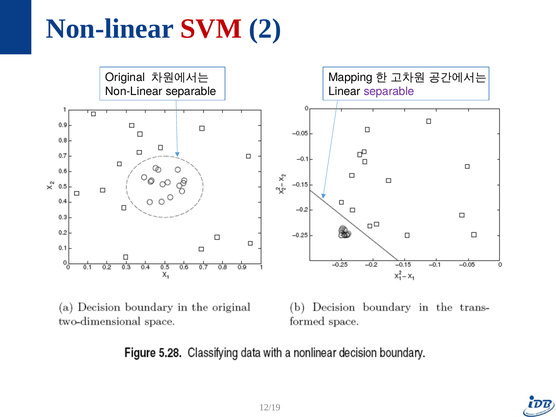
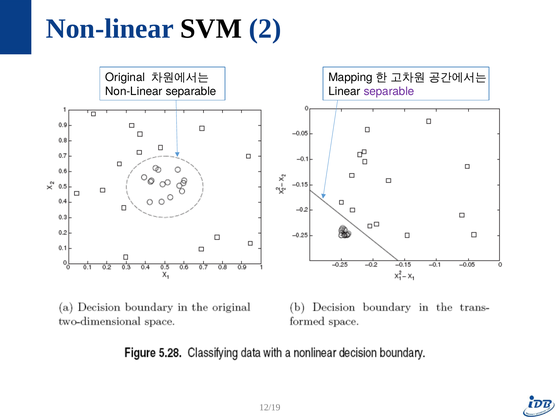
SVM colour: red -> black (211, 29)
